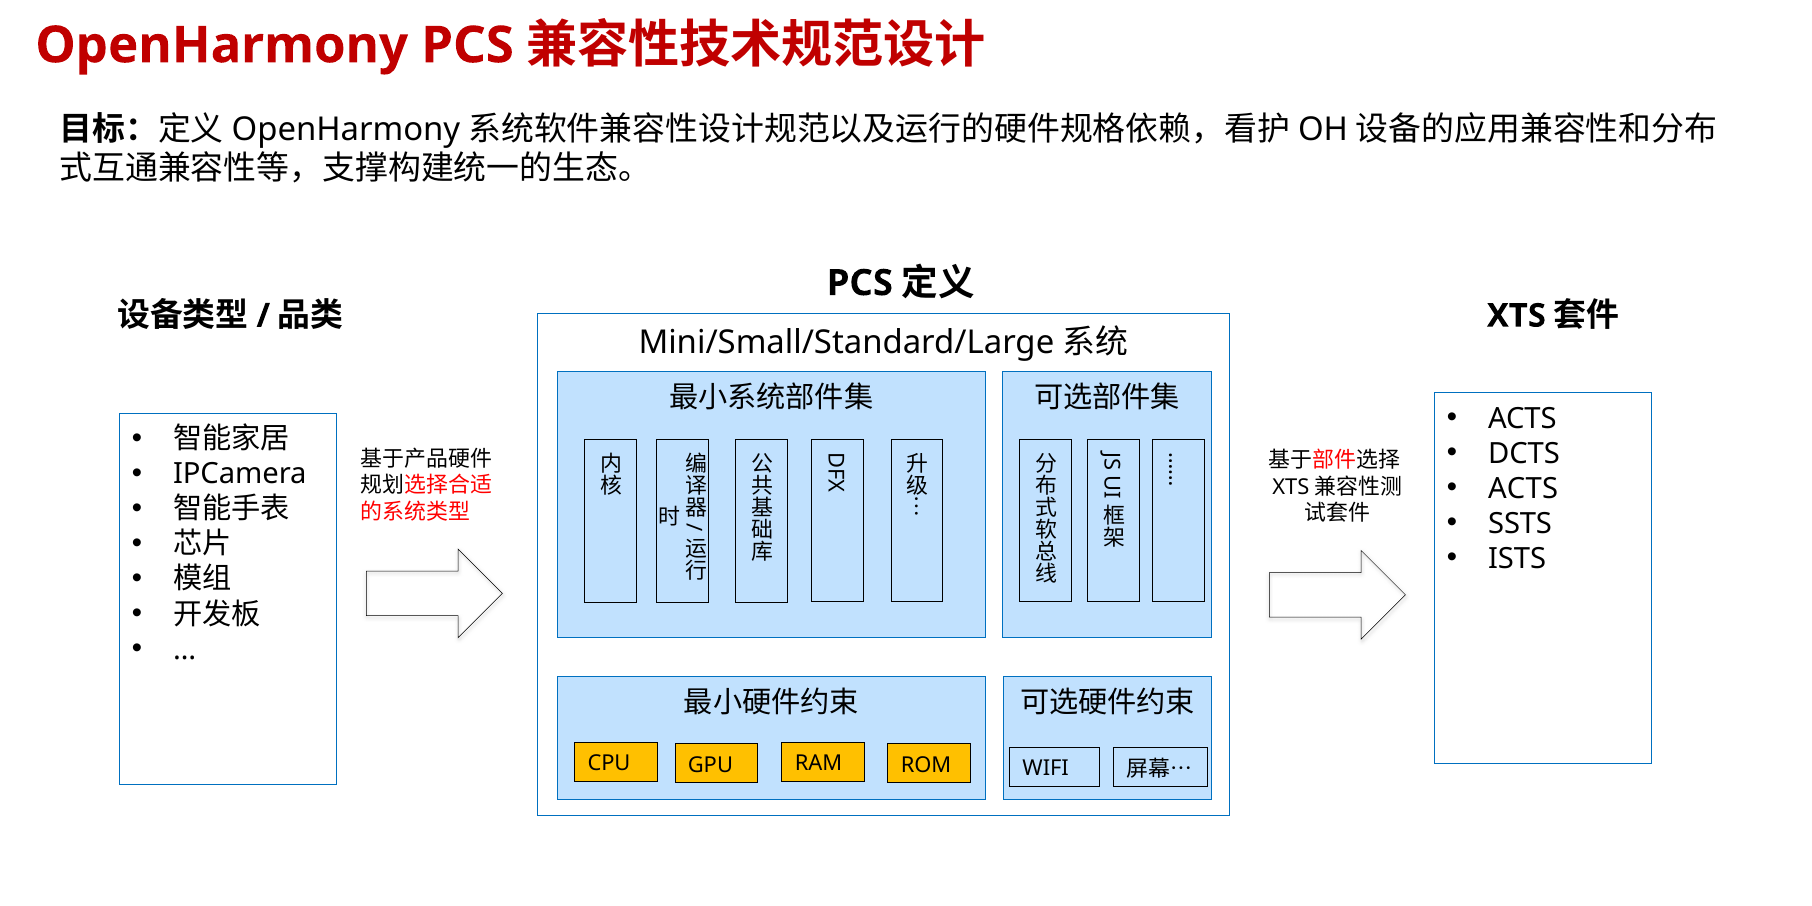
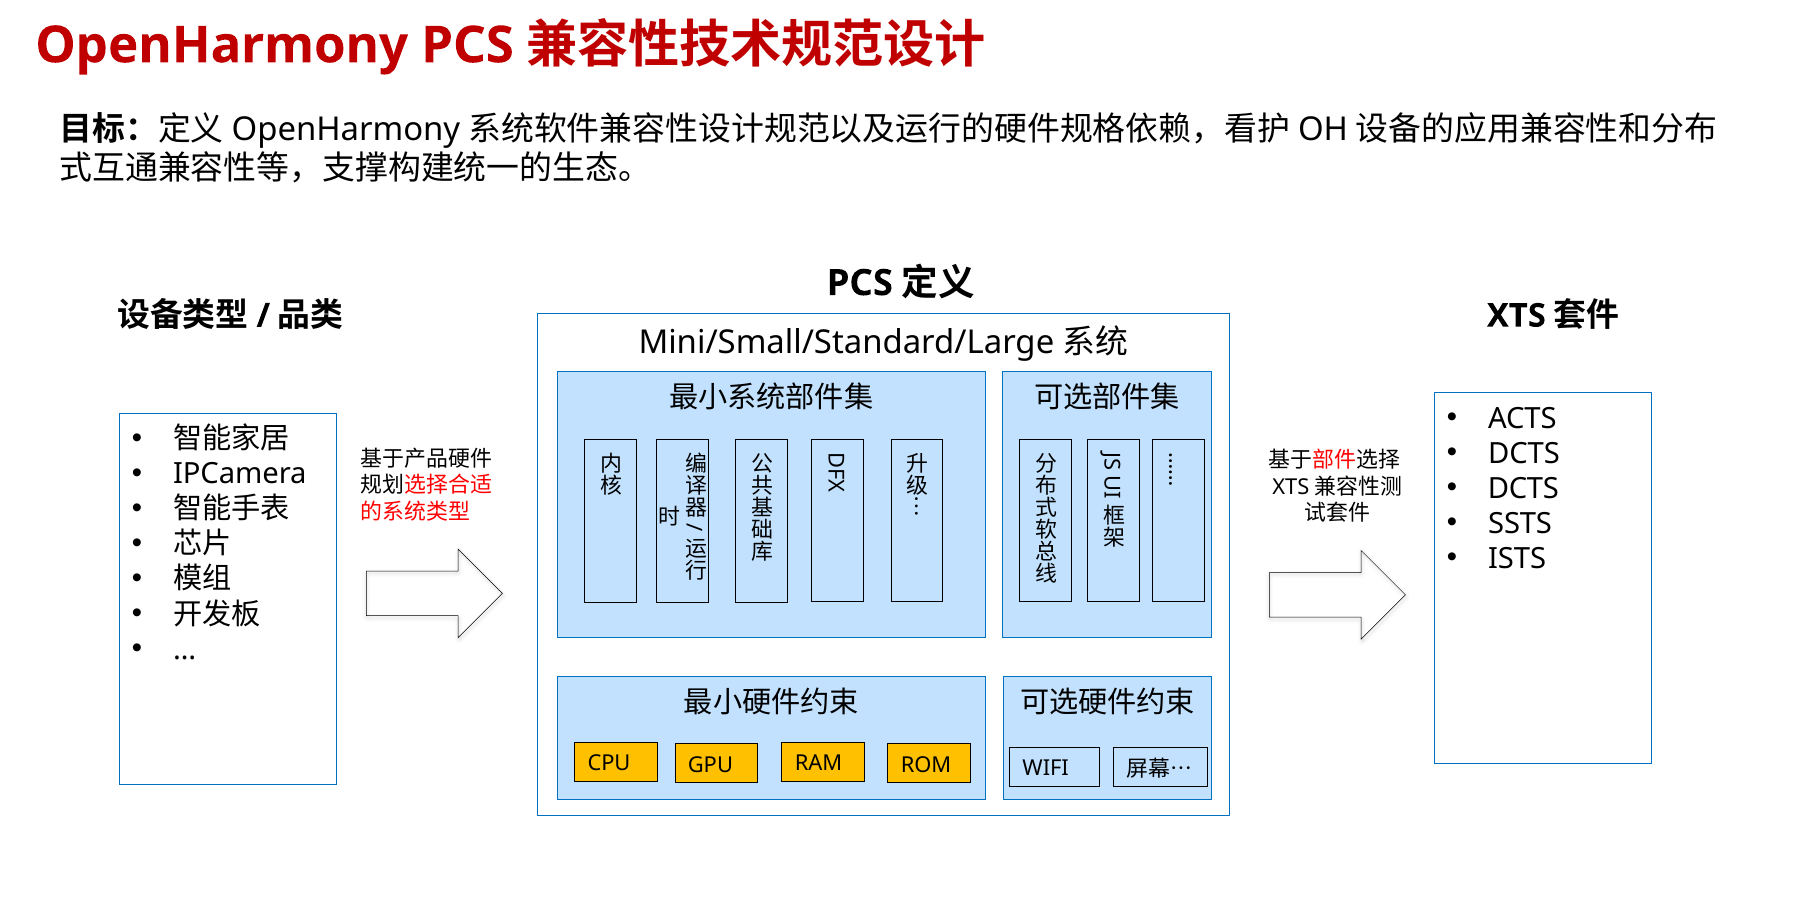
ACTS: ACTS -> DCTS (1523, 489)
